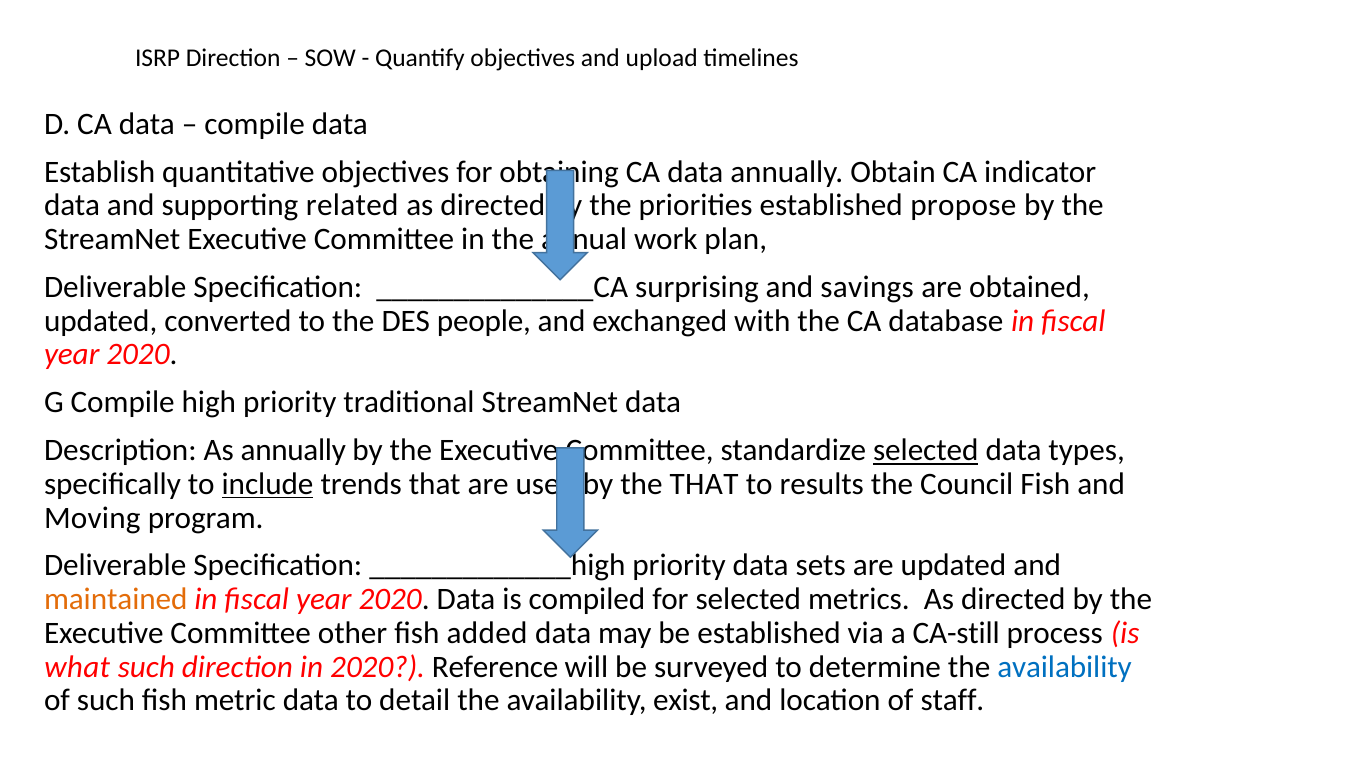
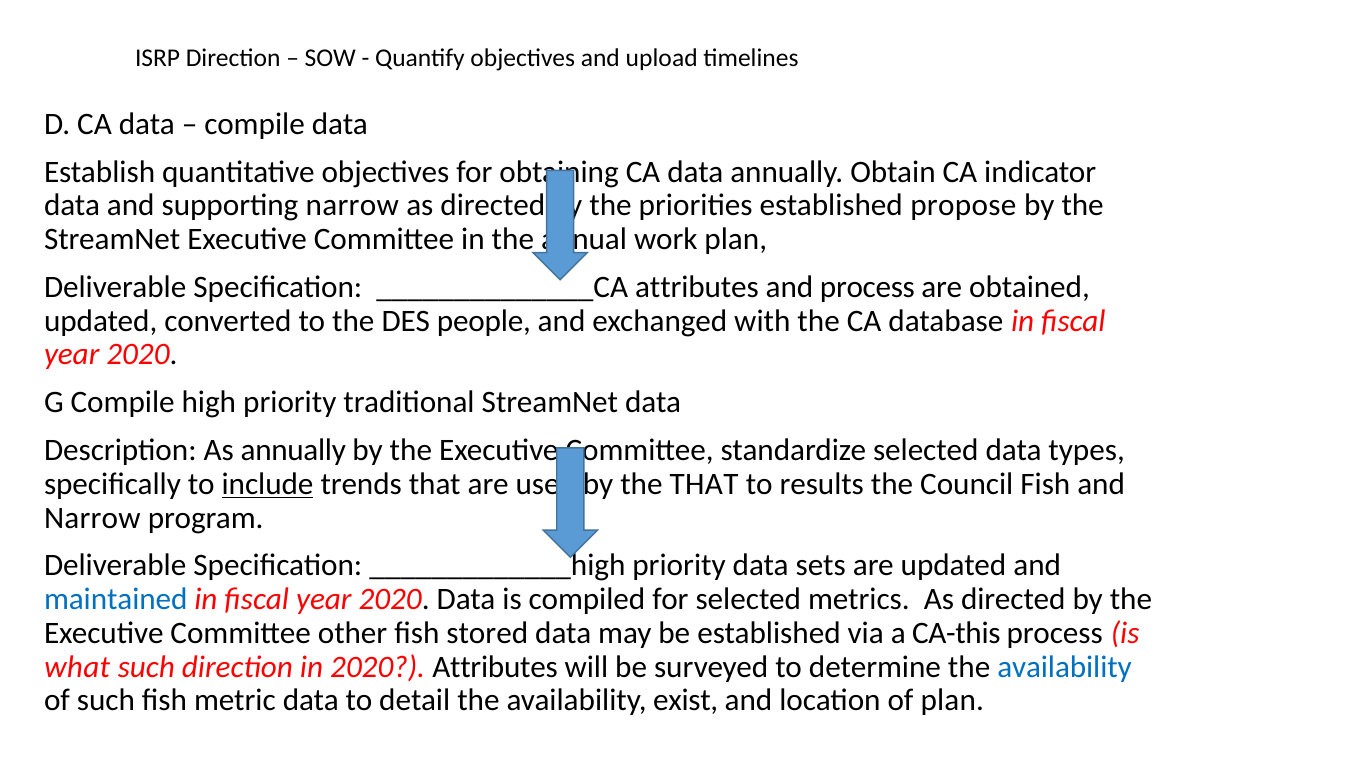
supporting related: related -> narrow (352, 206)
______________CA surprising: surprising -> attributes (697, 287)
and savings: savings -> process (867, 287)
selected underline: present -> none (926, 450)
Moving: Moving -> Narrow (92, 518)
maintained colour: orange -> blue (116, 599)
added: added -> stored (487, 633)
CA-still: CA-still -> CA-this (956, 633)
2020 Reference: Reference -> Attributes (495, 667)
of staff: staff -> plan (952, 701)
